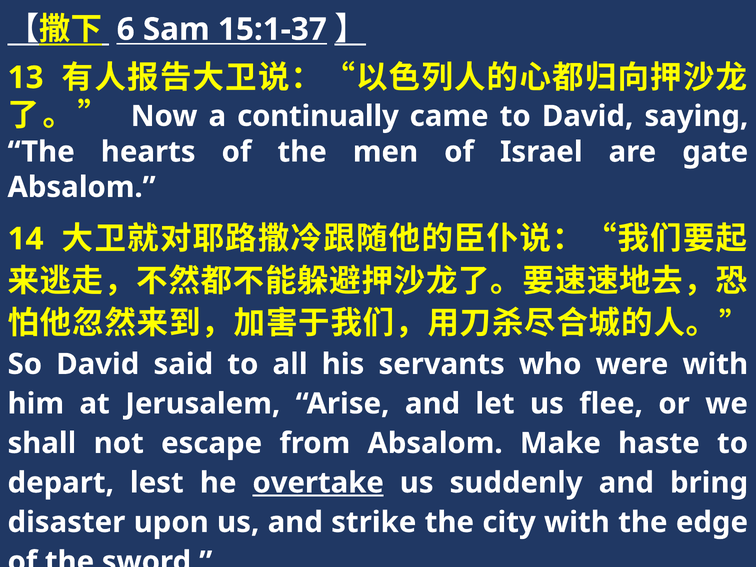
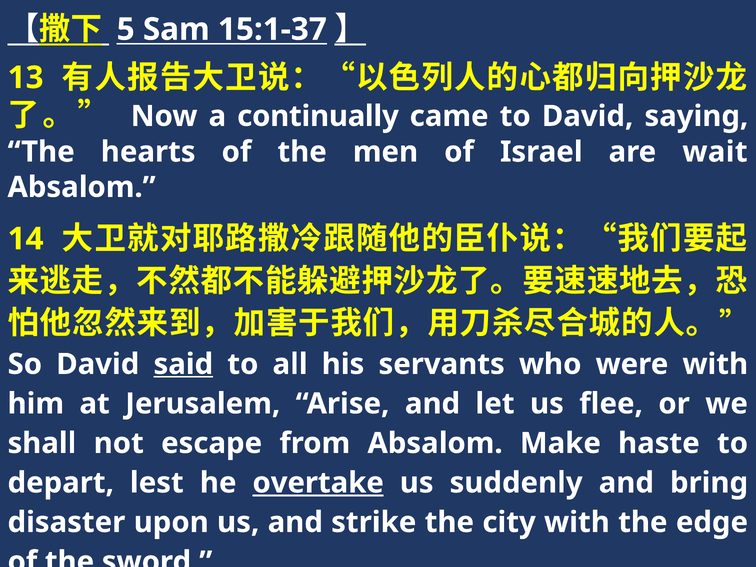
6: 6 -> 5 (126, 29)
gate: gate -> wait (715, 152)
said underline: none -> present (183, 364)
